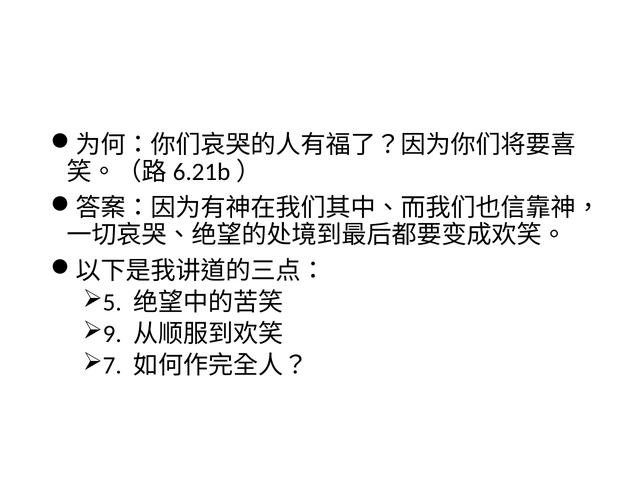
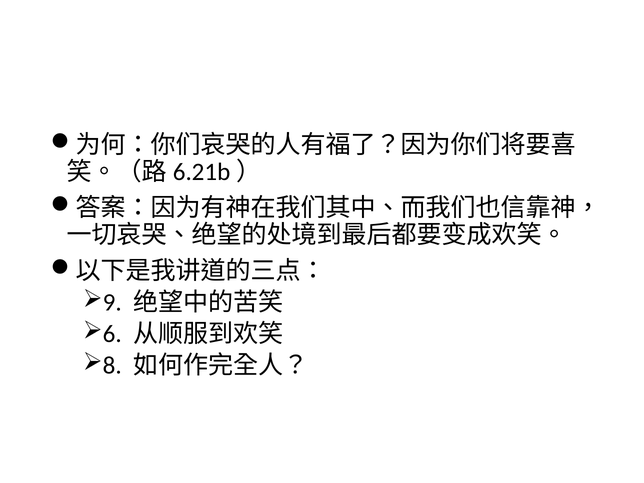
5: 5 -> 9 (112, 303)
9: 9 -> 6 (112, 334)
7: 7 -> 8 (112, 365)
